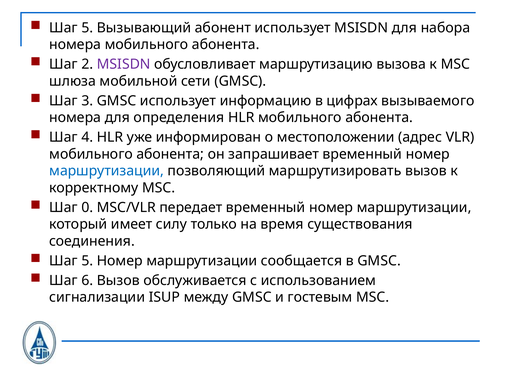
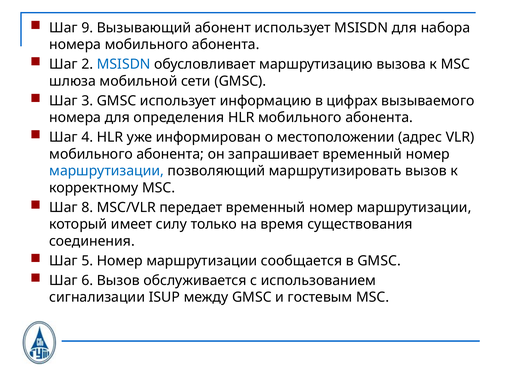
5: 5 -> 9 (87, 28)
MSISDN colour: purple -> blue (124, 64)
0: 0 -> 8 (87, 207)
